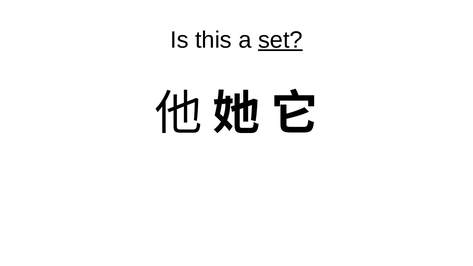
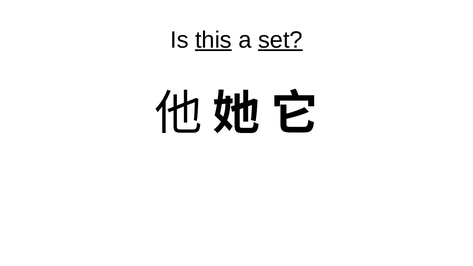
this underline: none -> present (213, 40)
